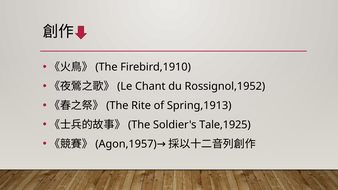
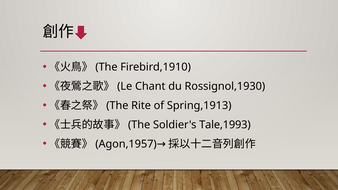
Rossignol,1952: Rossignol,1952 -> Rossignol,1930 (225, 86)
Tale,1925: Tale,1925 -> Tale,1993 (225, 125)
